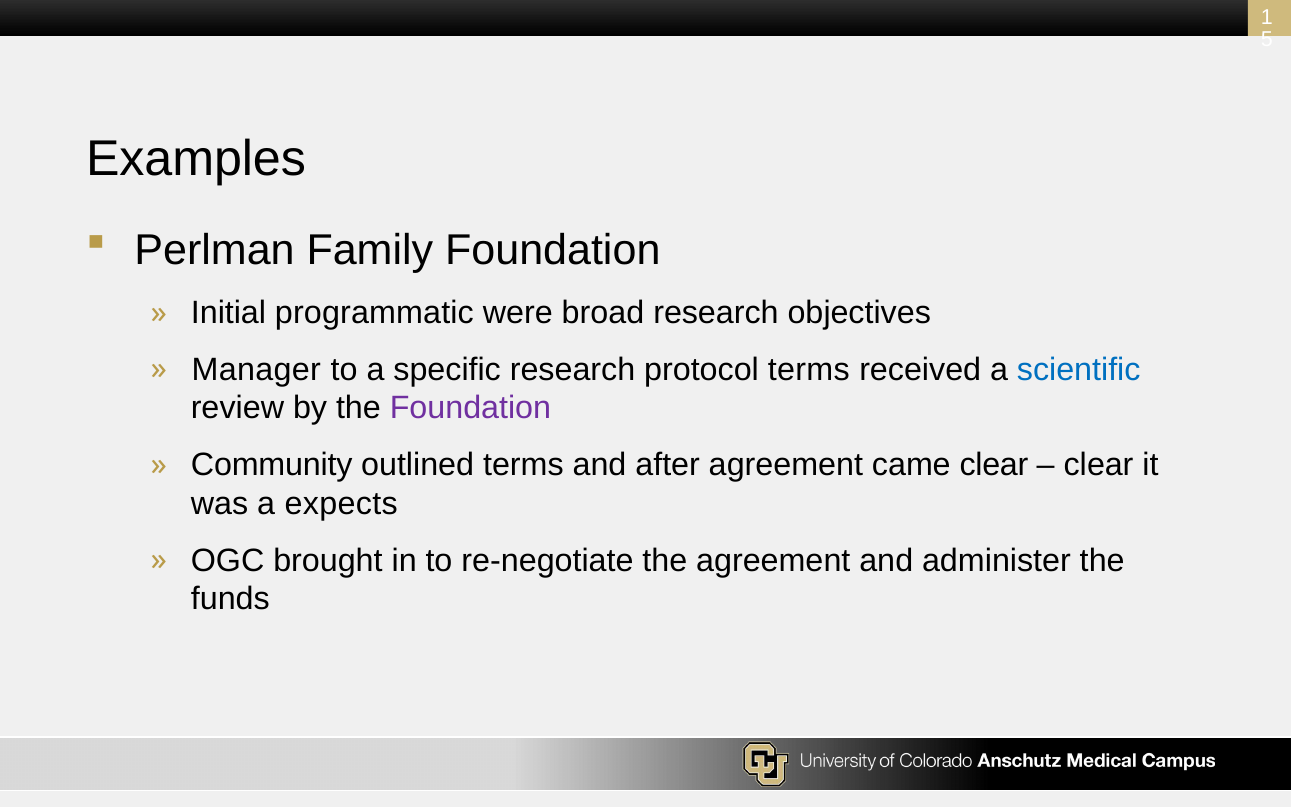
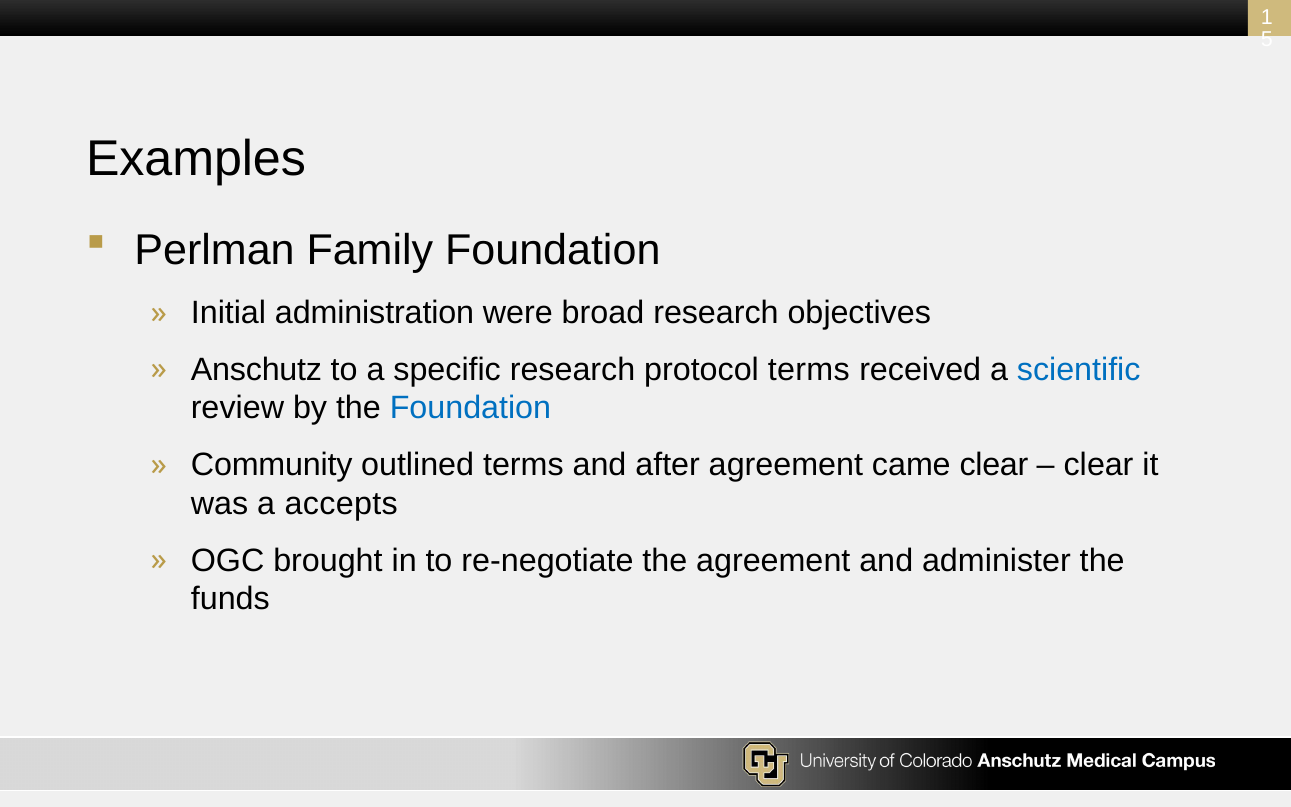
programmatic: programmatic -> administration (375, 313)
Manager: Manager -> Anschutz (256, 369)
Foundation colour: purple -> blue (470, 408)
expects: expects -> accepts (341, 504)
